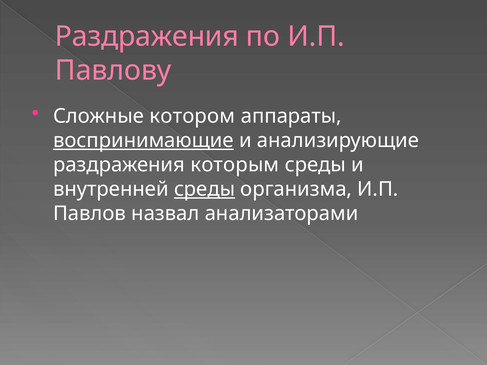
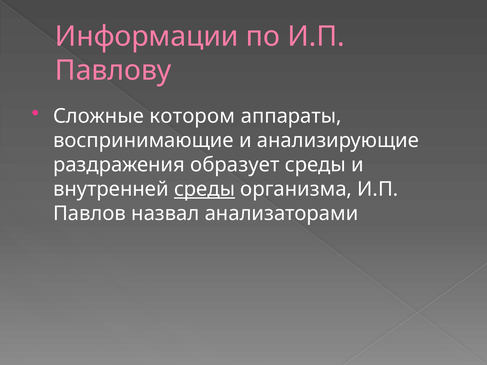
Раздражения: Раздражения -> Информации (147, 36)
воспринимающие underline: present -> none (143, 141)
которым: которым -> образует (235, 165)
